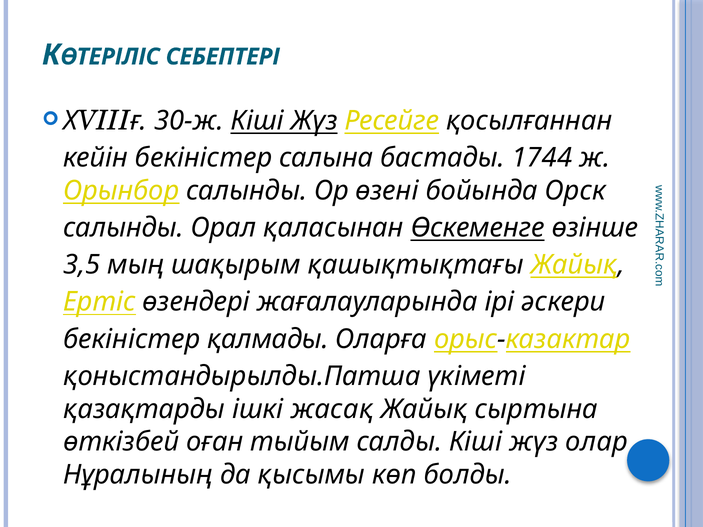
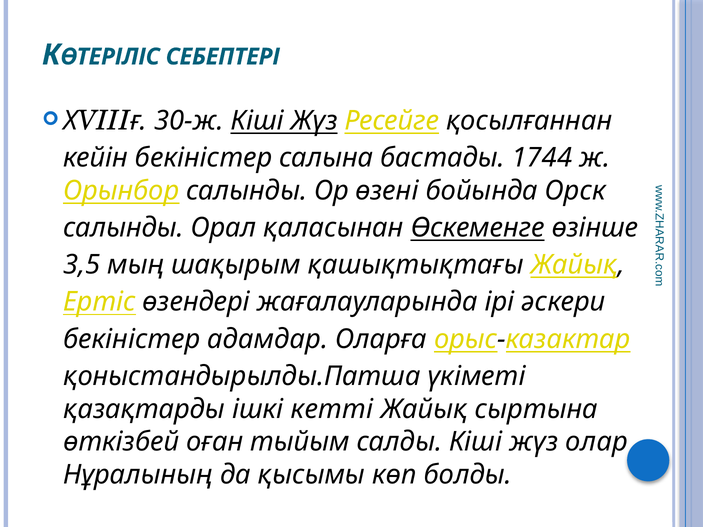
қалмады: қалмады -> адамдар (268, 339)
жасақ: жасақ -> кетті (332, 409)
